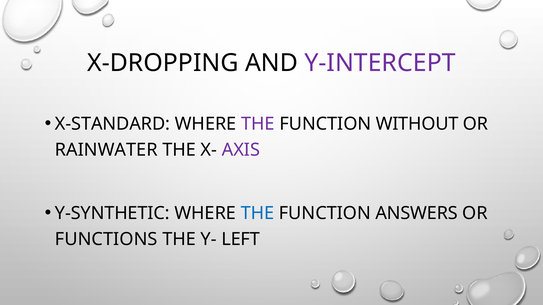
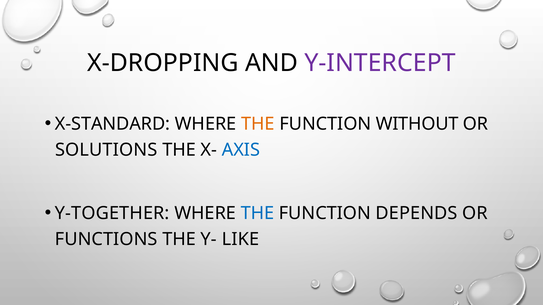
THE colour: purple -> orange (258, 124)
RAINWATER: RAINWATER -> SOLUTIONS (106, 150)
AXIS colour: purple -> blue (241, 150)
Y-SYNTHETIC: Y-SYNTHETIC -> Y-TOGETHER (112, 214)
ANSWERS: ANSWERS -> DEPENDS (417, 214)
LEFT: LEFT -> LIKE (240, 240)
